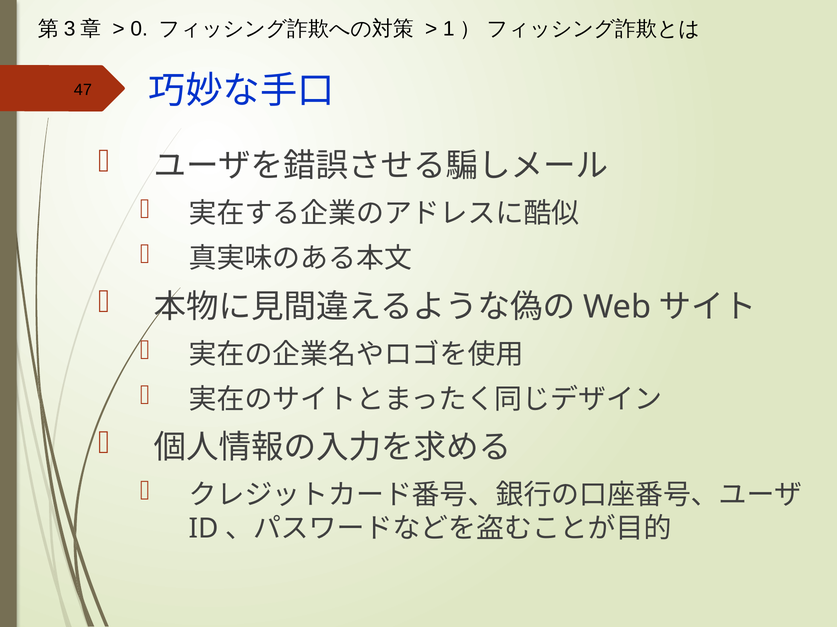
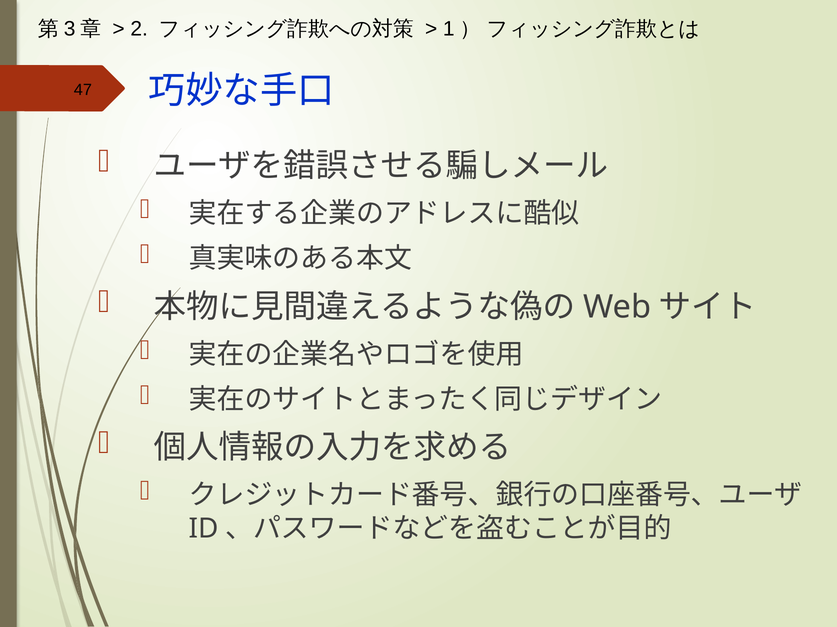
0: 0 -> 2 (139, 29)
